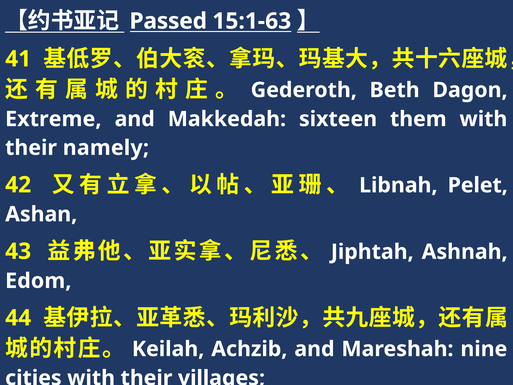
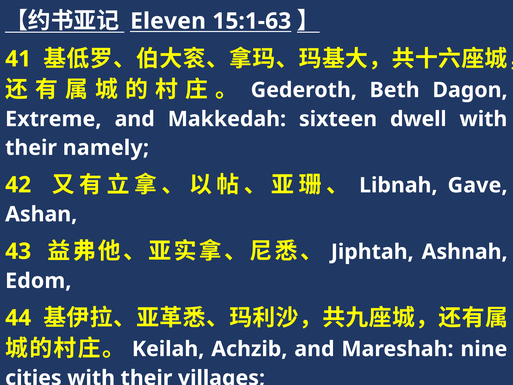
Passed: Passed -> Eleven (168, 21)
them: them -> dwell (418, 119)
Pelet: Pelet -> Gave (478, 185)
